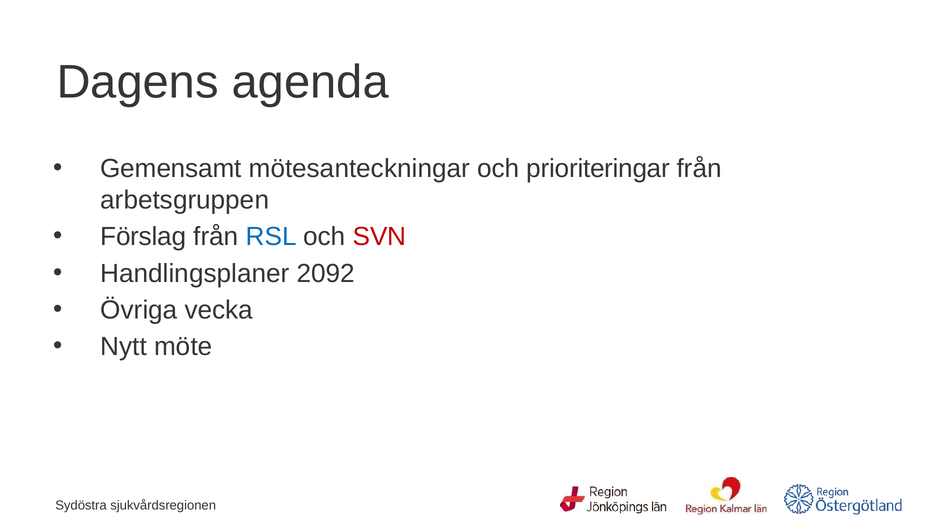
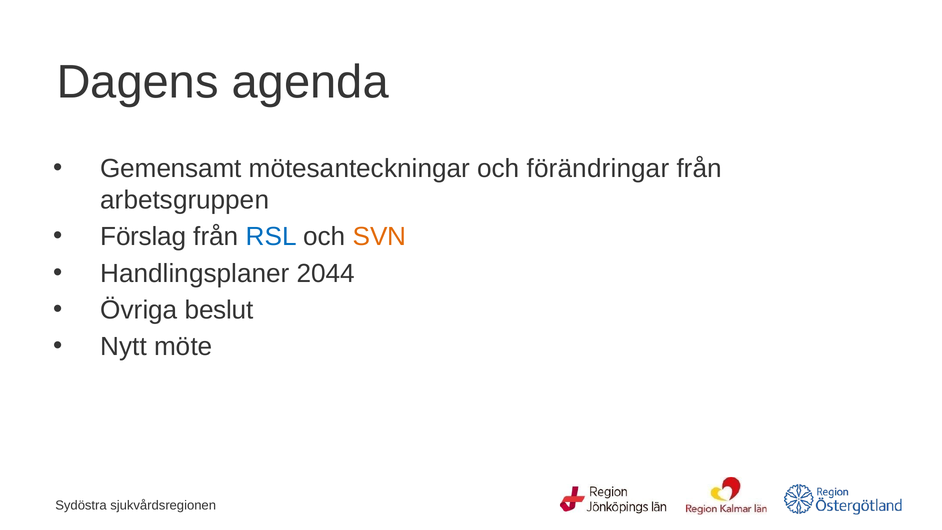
prioriteringar: prioriteringar -> förändringar (598, 169)
SVN colour: red -> orange (379, 237)
2092: 2092 -> 2044 (326, 273)
vecka: vecka -> beslut (219, 310)
